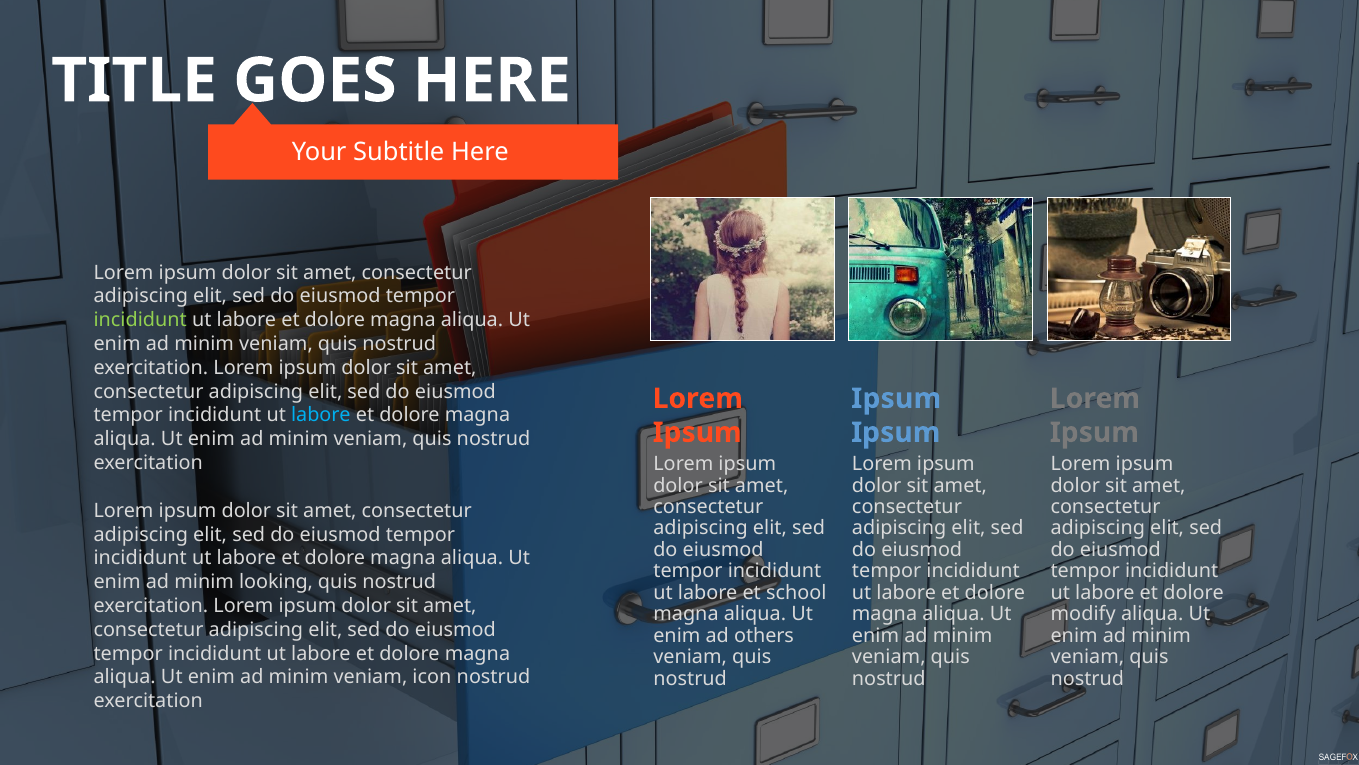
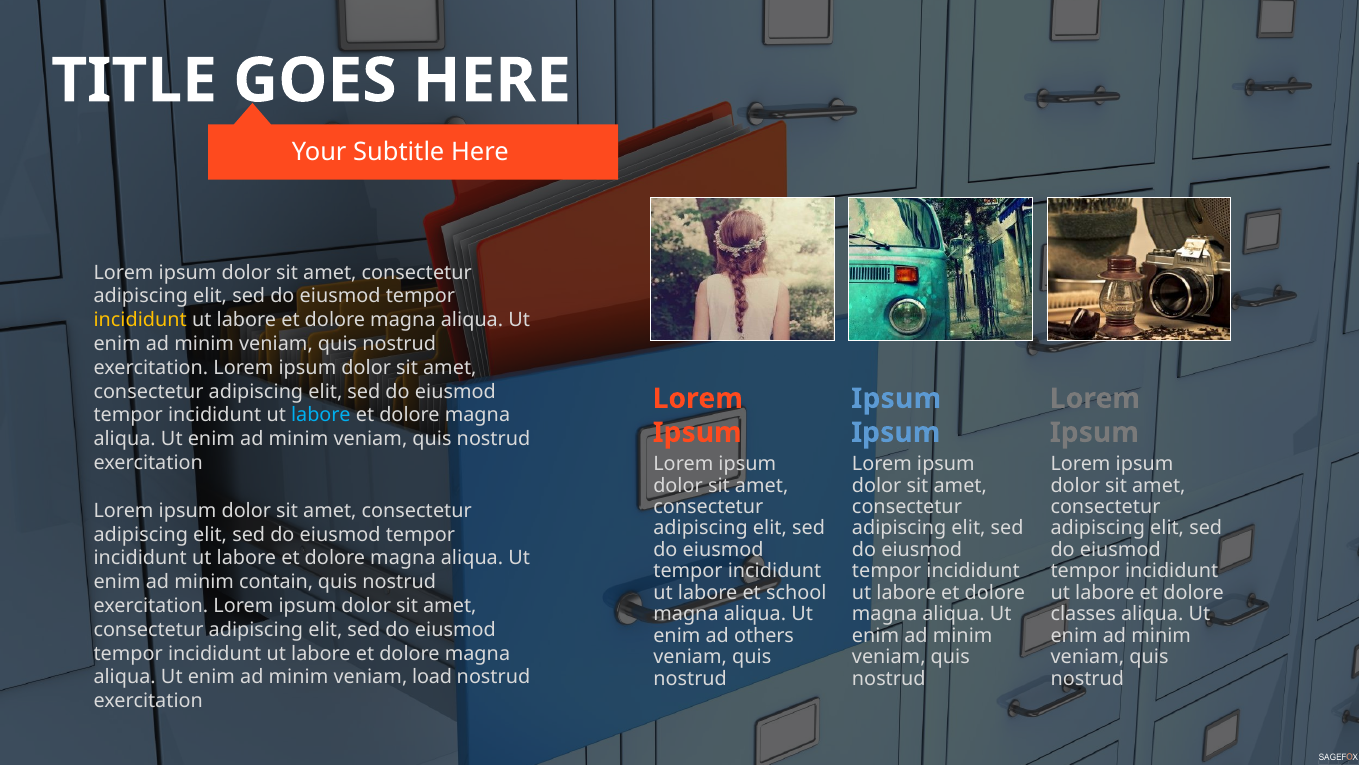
incididunt colour: light green -> yellow (140, 320)
looking: looking -> contain (276, 582)
modify: modify -> classes (1083, 614)
icon: icon -> load (432, 677)
